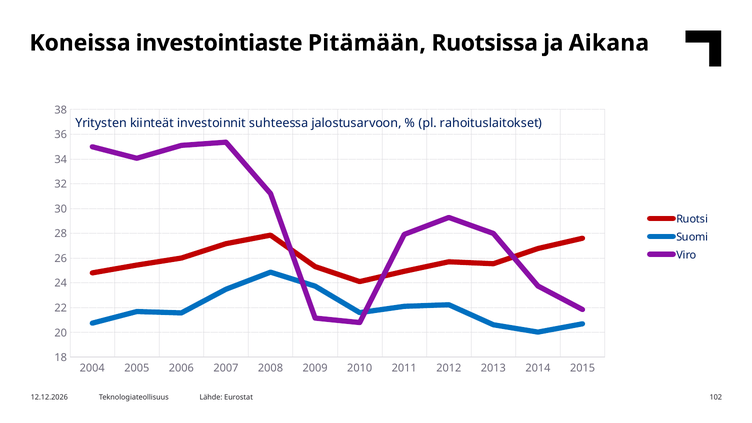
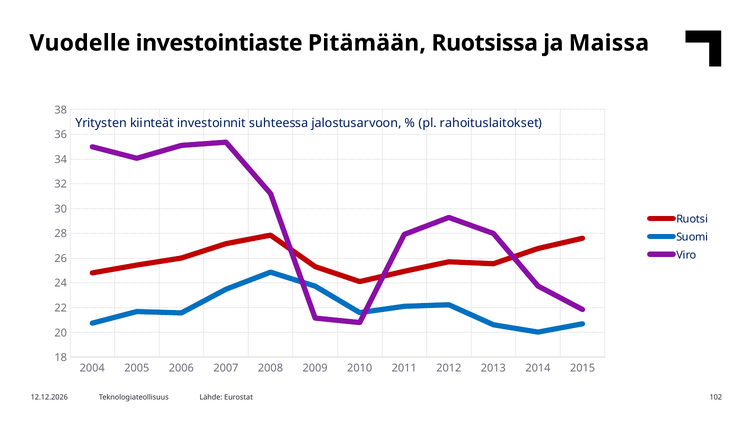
Koneissa: Koneissa -> Vuodelle (80, 43)
Aikana: Aikana -> Maissa (609, 43)
